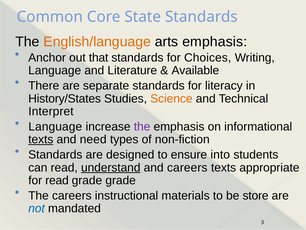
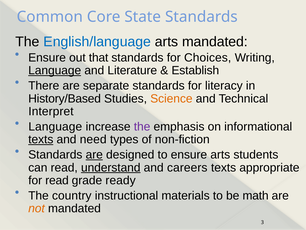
English/language colour: orange -> blue (97, 42)
arts emphasis: emphasis -> mandated (215, 42)
Anchor: Anchor -> Ensure (47, 58)
Language underline: none -> present (55, 70)
Available: Available -> Establish (195, 70)
History/States: History/States -> History/Based (65, 98)
are underline: none -> present (94, 154)
ensure into: into -> arts (220, 154)
grade grade: grade -> ready (121, 180)
The careers: careers -> country (72, 195)
store: store -> math (256, 195)
not colour: blue -> orange (37, 208)
